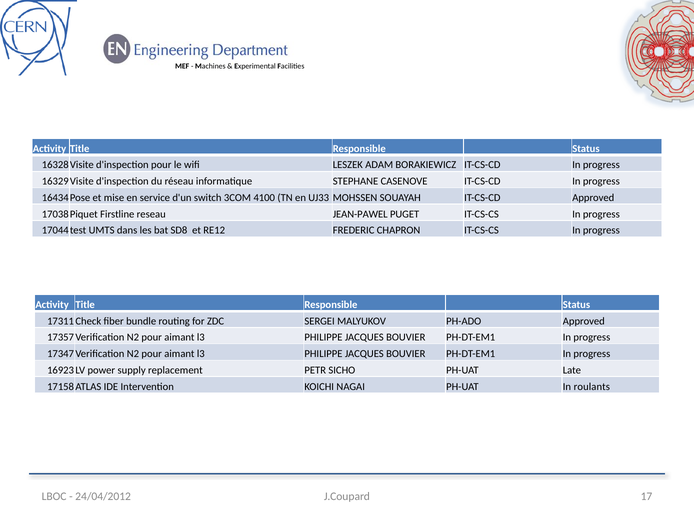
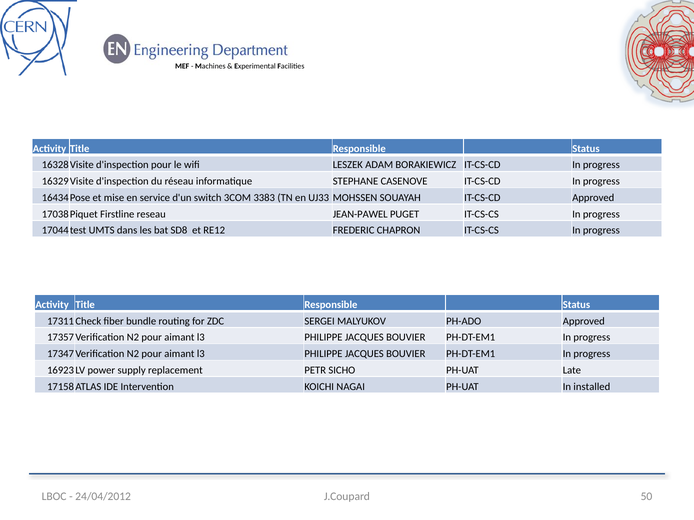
4100: 4100 -> 3383 (264, 198)
roulants: roulants -> installed (592, 387)
17: 17 -> 50 (646, 497)
